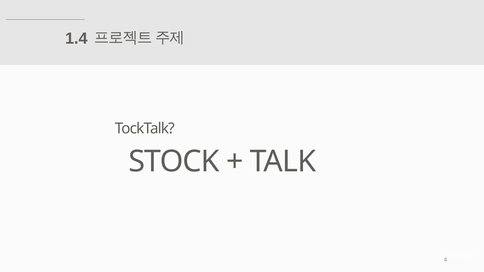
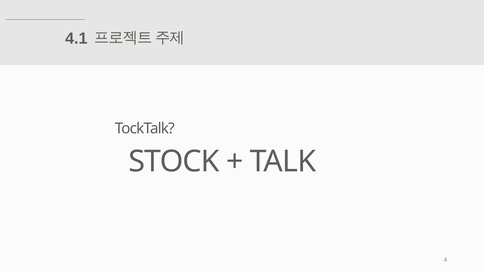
1.4: 1.4 -> 4.1 (76, 38)
